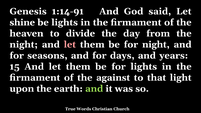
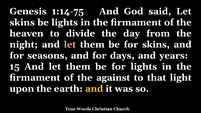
1:14-91: 1:14-91 -> 1:14-75 (68, 11)
shine: shine -> skins (22, 22)
for night: night -> skins (156, 45)
and colour: light green -> yellow (94, 89)
